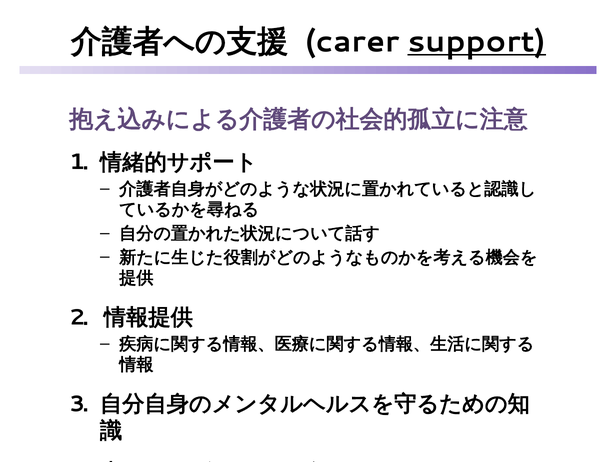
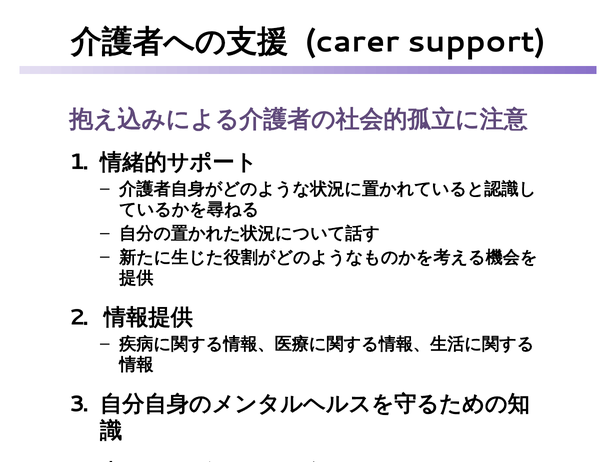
support underline: present -> none (477, 42)
